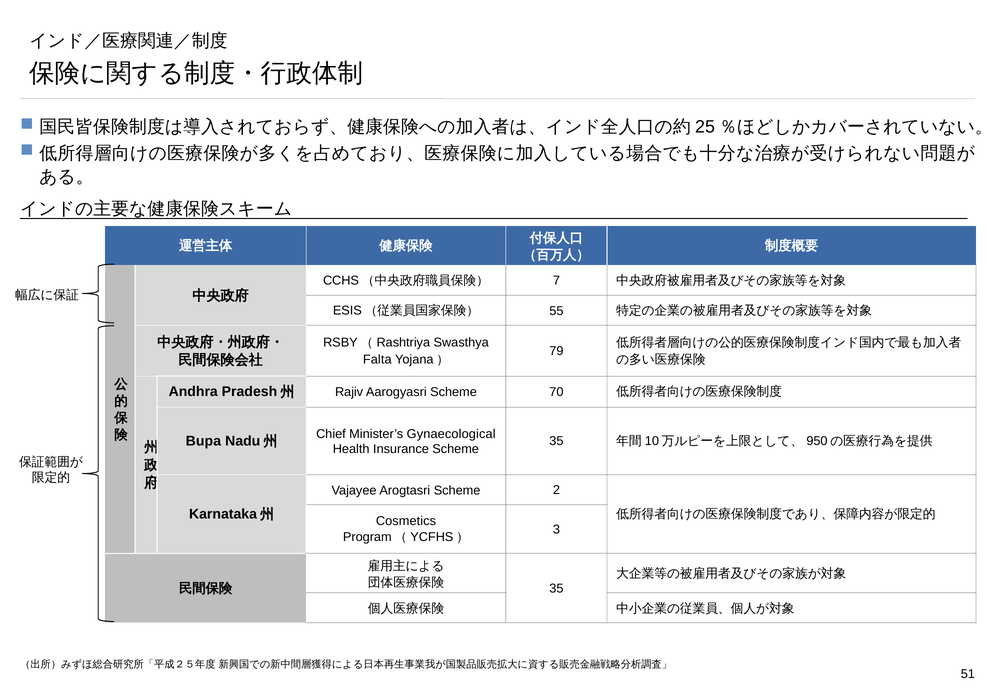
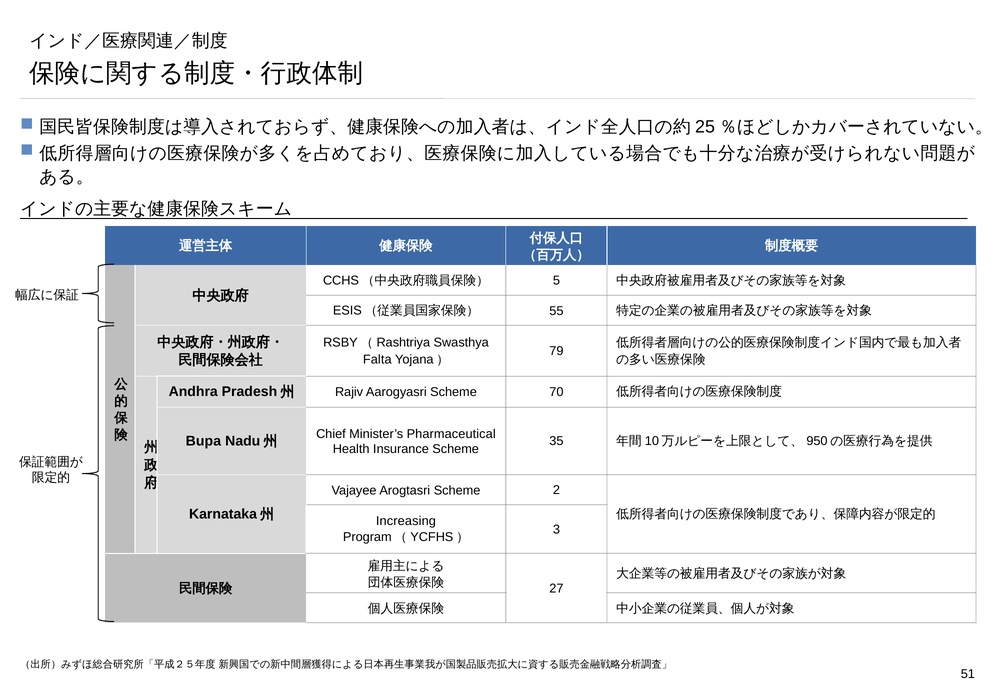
7: 7 -> 5 (556, 281)
Gynaecological: Gynaecological -> Pharmaceutical (451, 434)
Cosmetics: Cosmetics -> Increasing (406, 521)
35: 35 -> 27 (556, 589)
